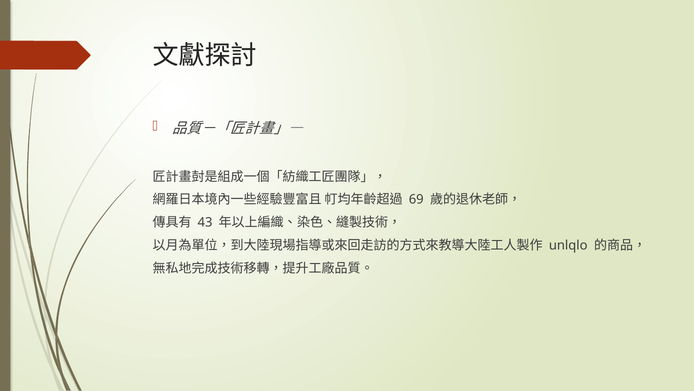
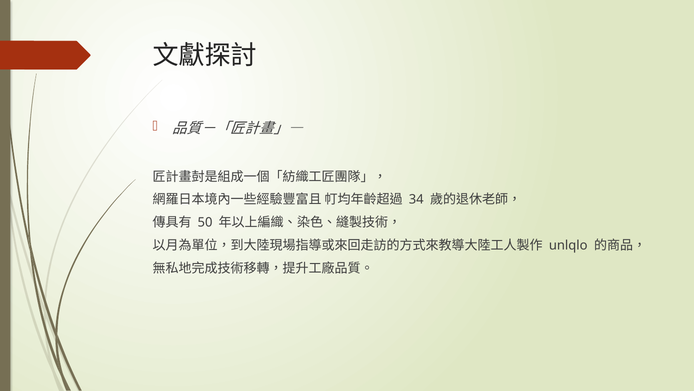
69: 69 -> 34 (416, 199)
43: 43 -> 50 (205, 222)
